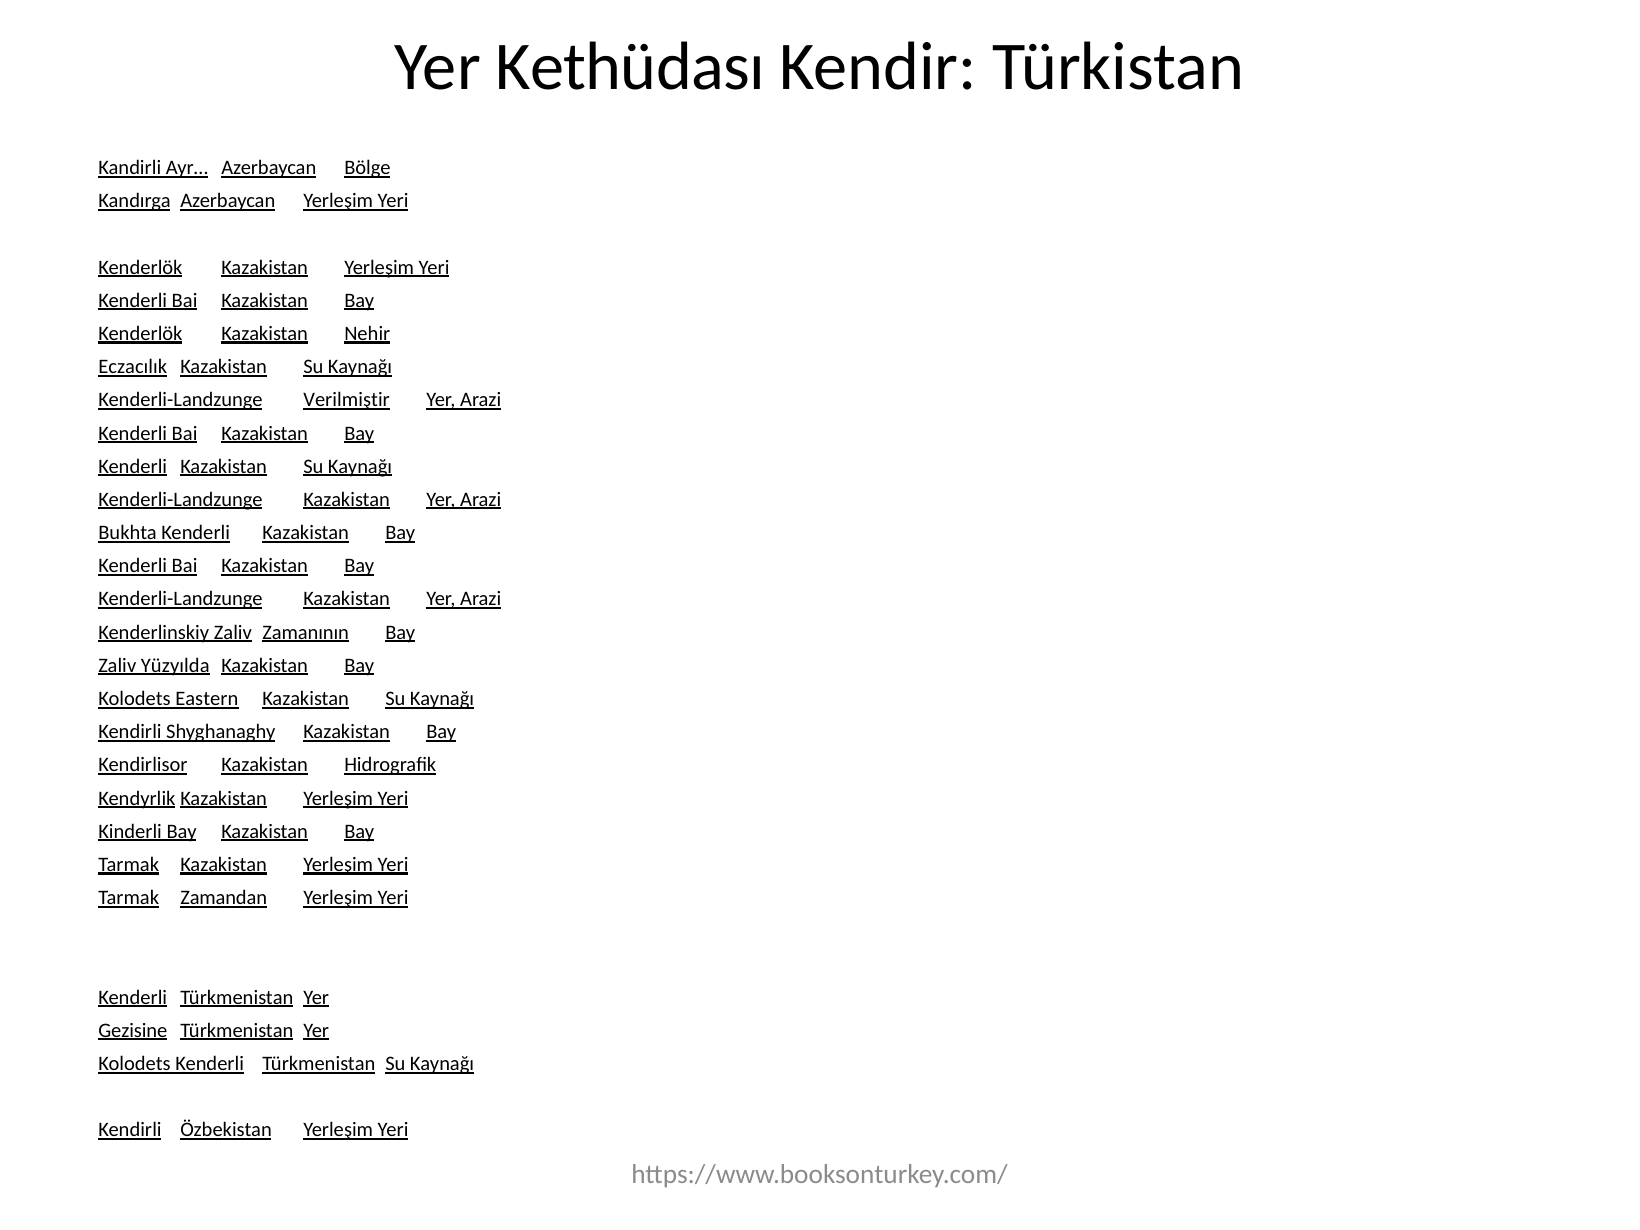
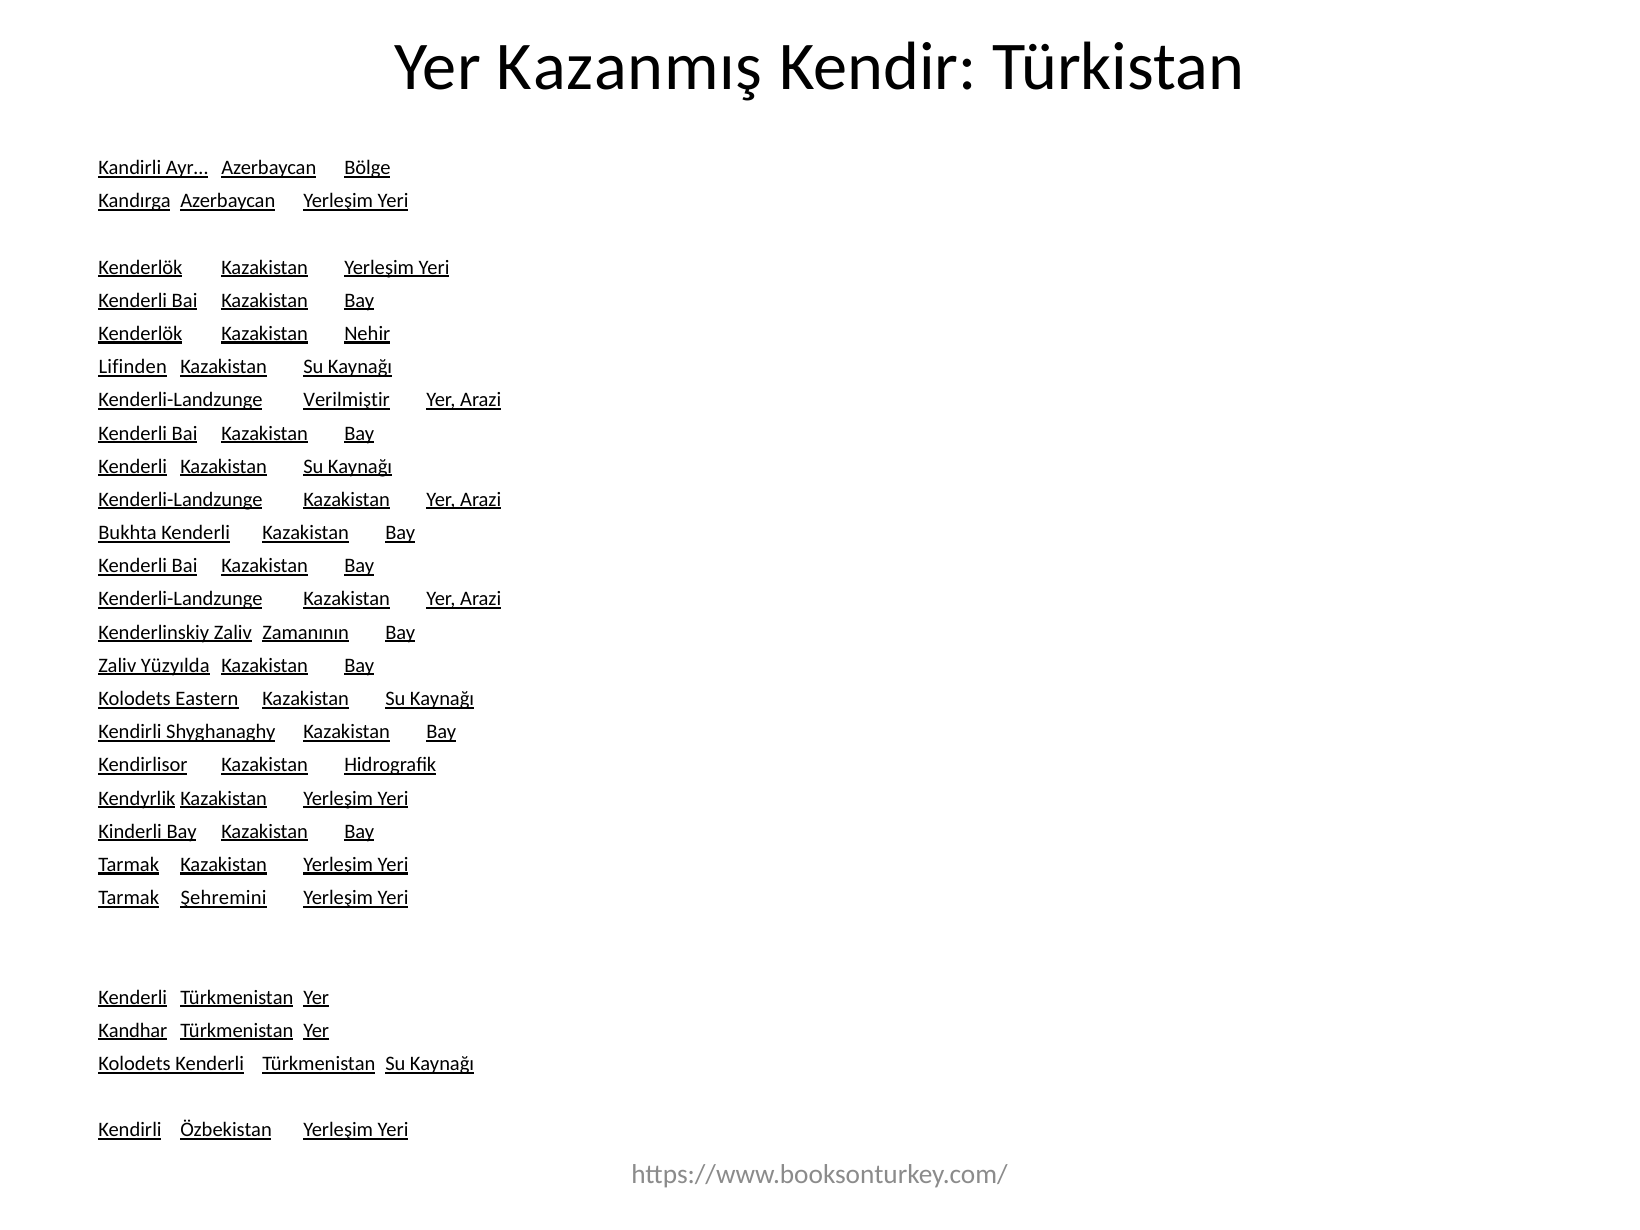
Kethüdası: Kethüdası -> Kazanmış (630, 67)
Eczacılık: Eczacılık -> Lifinden (133, 367)
Zamandan: Zamandan -> Şehremini (224, 898)
Gezisine: Gezisine -> Kandhar (133, 1031)
